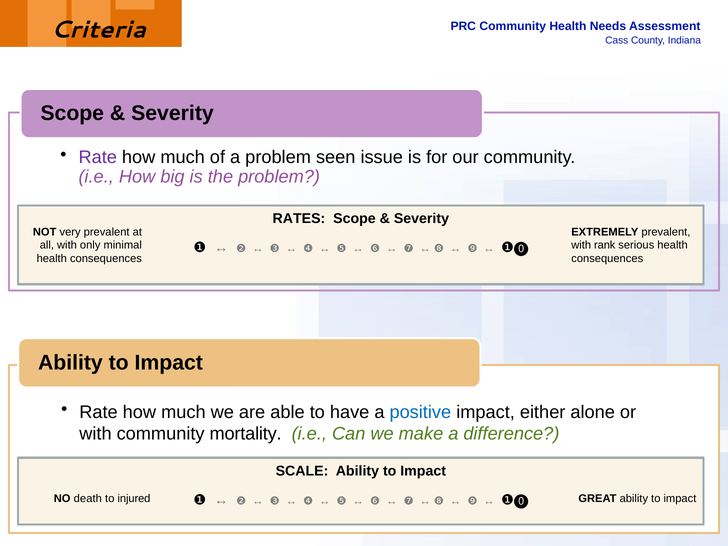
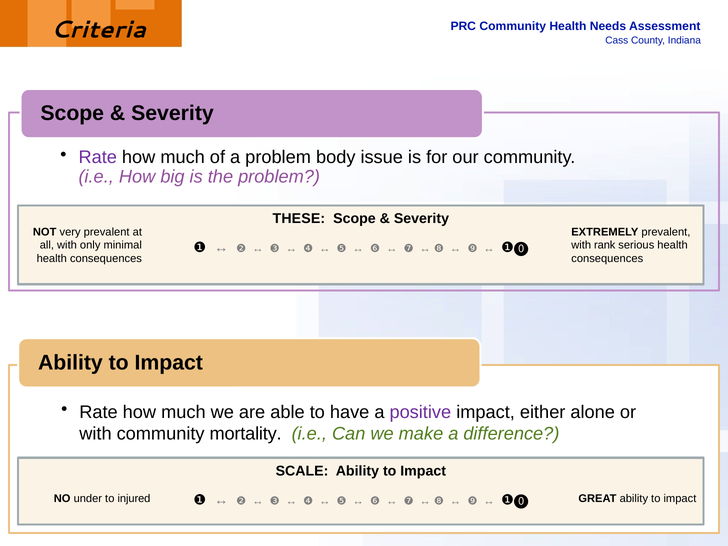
seen: seen -> body (336, 157)
RATES: RATES -> THESE (299, 218)
positive colour: blue -> purple (420, 412)
death: death -> under (88, 499)
